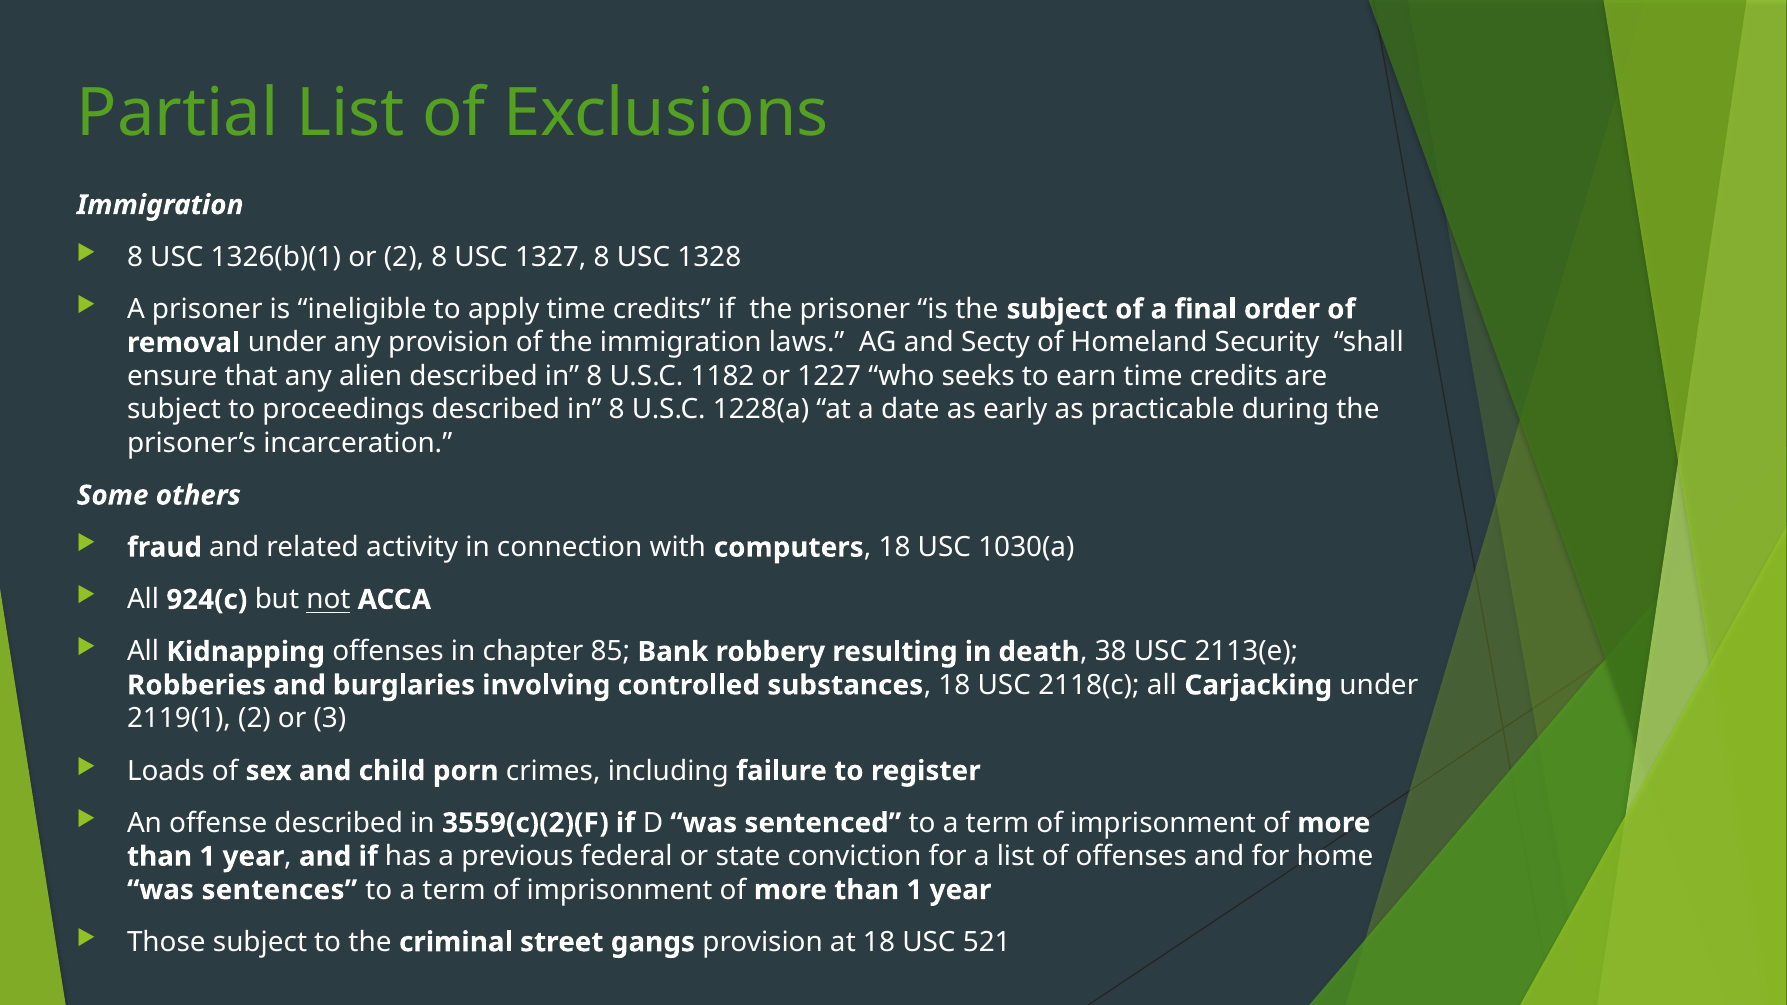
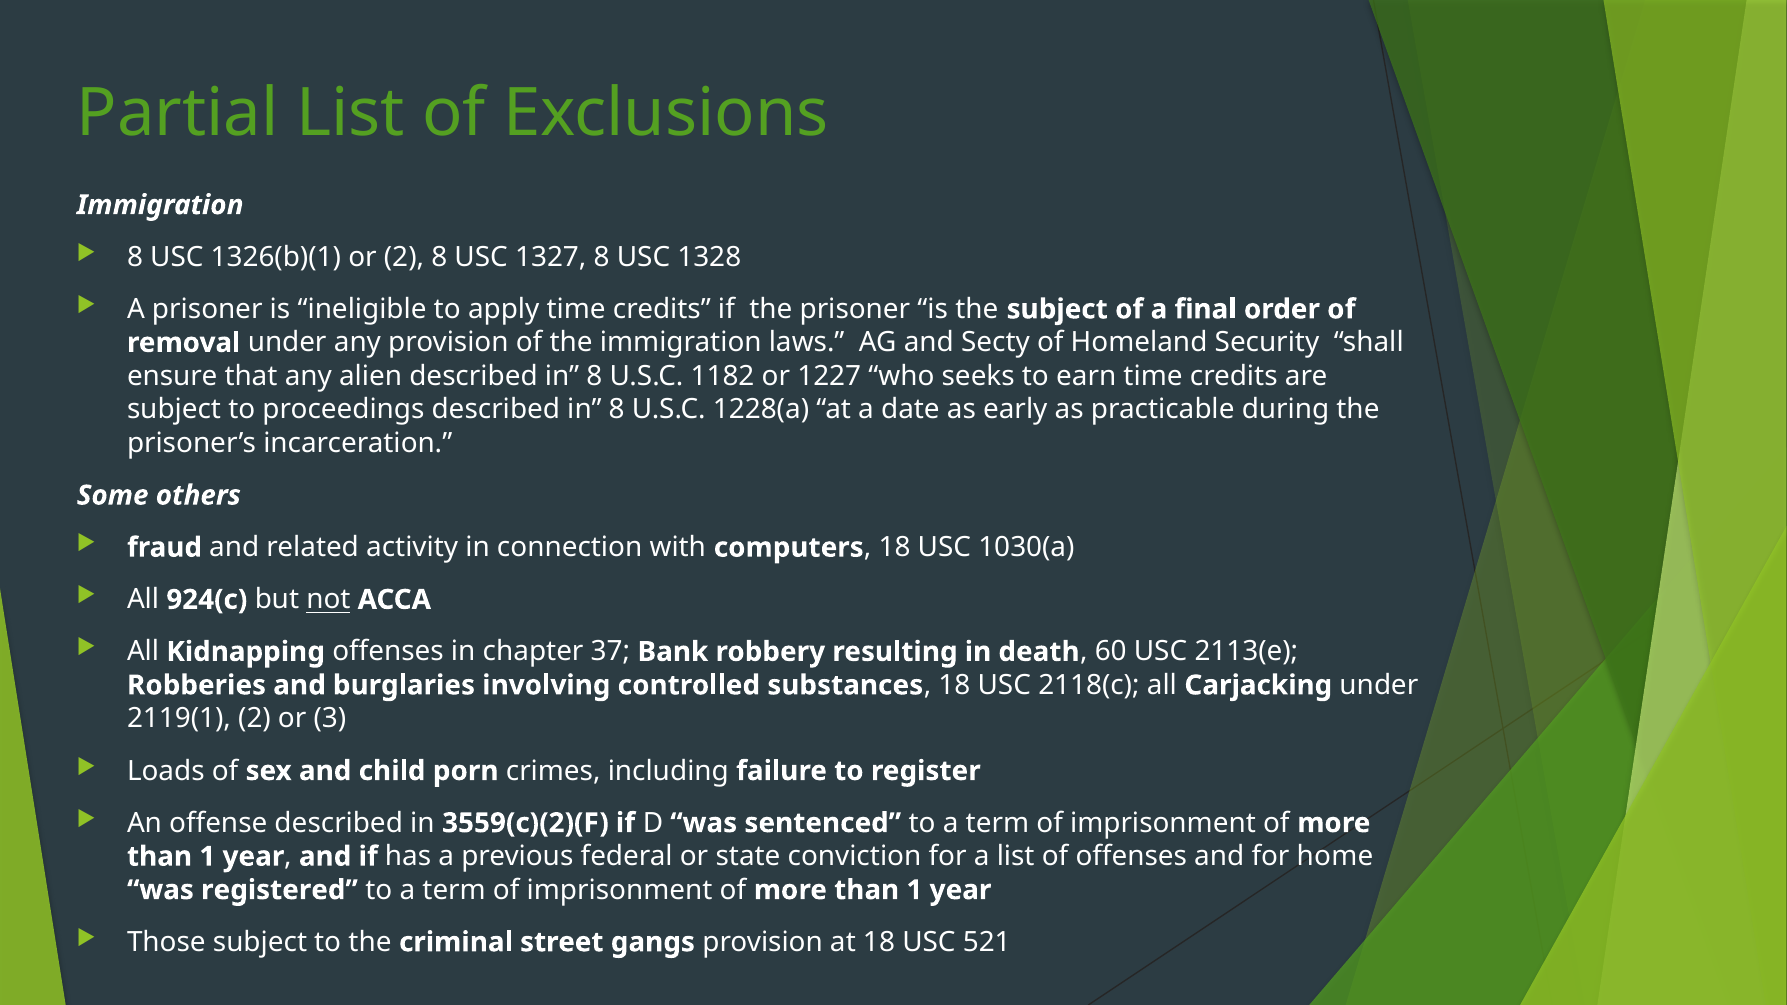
85: 85 -> 37 (610, 652)
38: 38 -> 60 (1111, 652)
sentences: sentences -> registered (279, 890)
